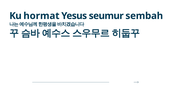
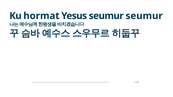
seumur sembah: sembah -> seumur (144, 16)
